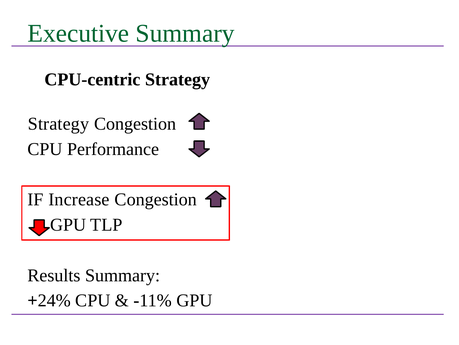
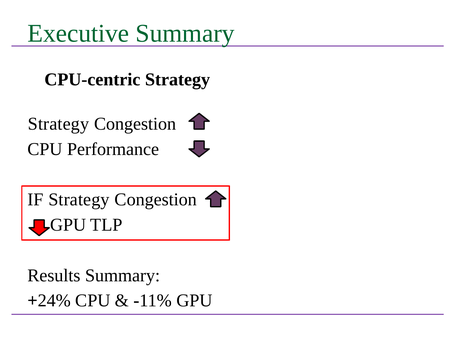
IF Increase: Increase -> Strategy (79, 199)
